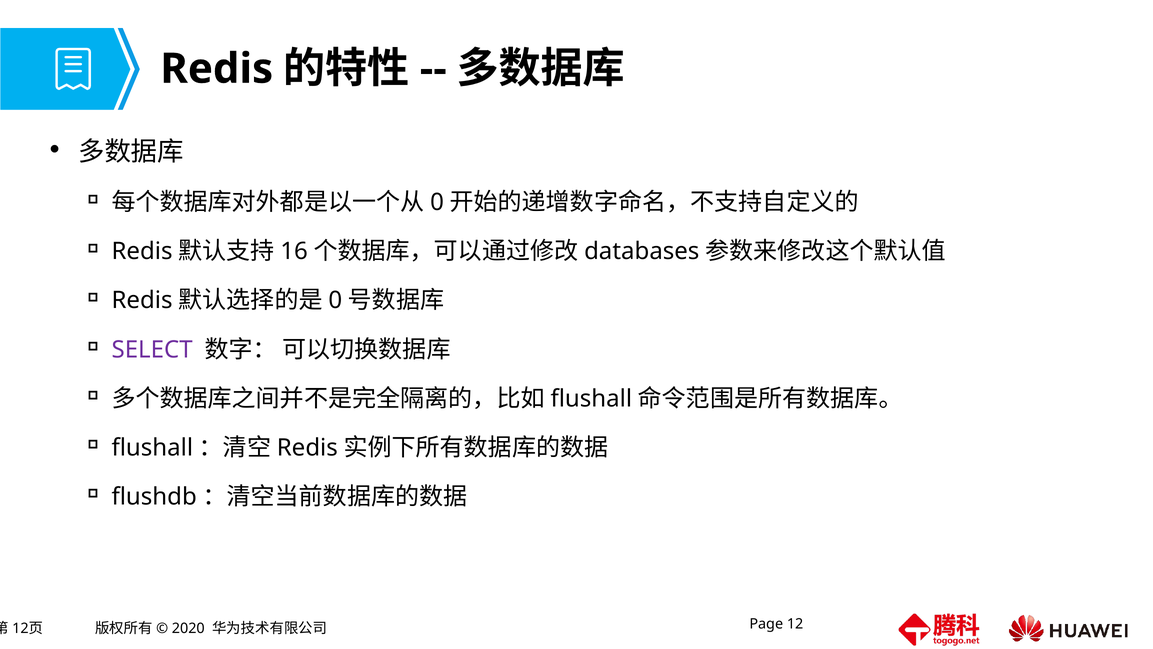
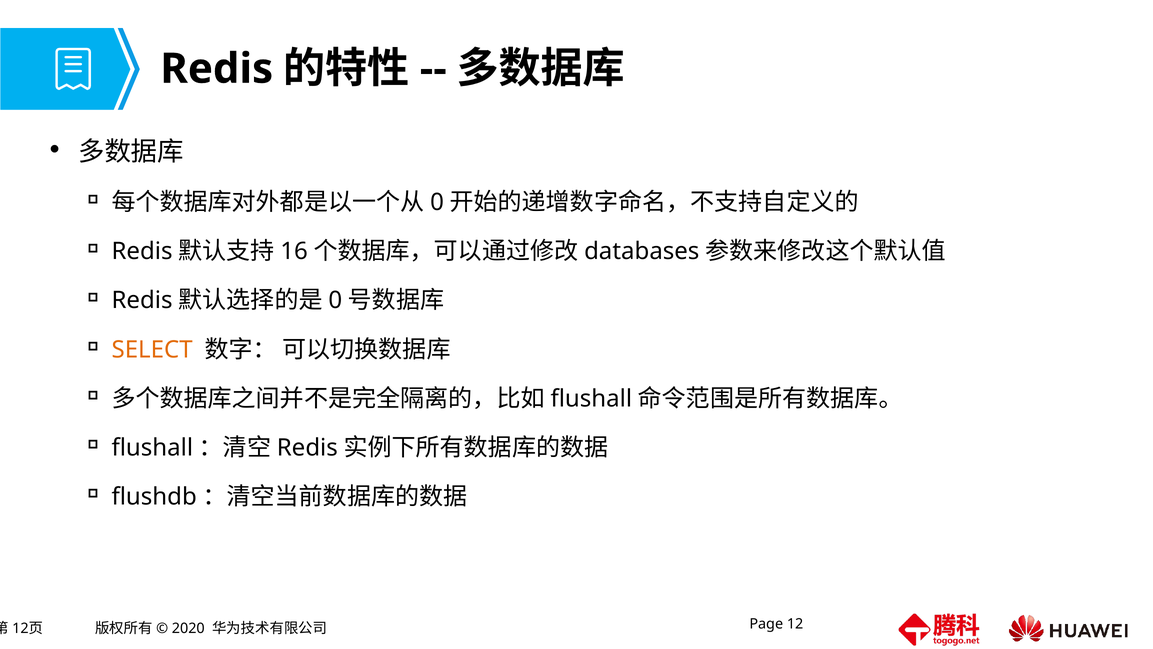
SELECT colour: purple -> orange (152, 349)
